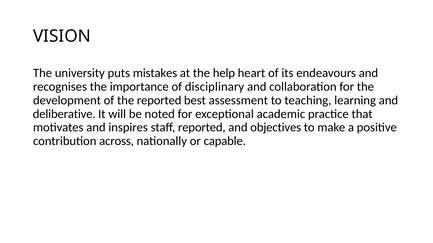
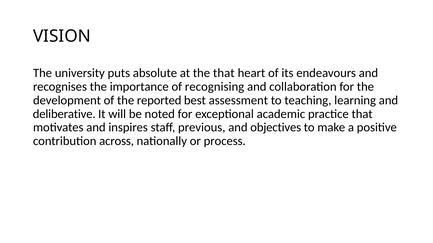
mistakes: mistakes -> absolute (155, 73)
the help: help -> that (224, 73)
disciplinary: disciplinary -> recognising (215, 87)
staff reported: reported -> previous (202, 128)
capable: capable -> process (225, 141)
